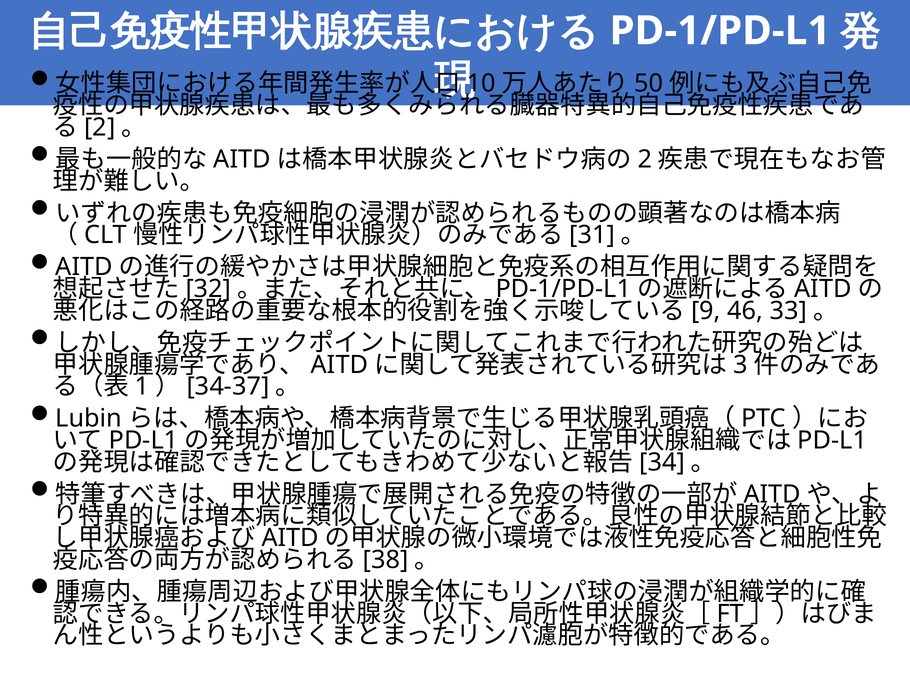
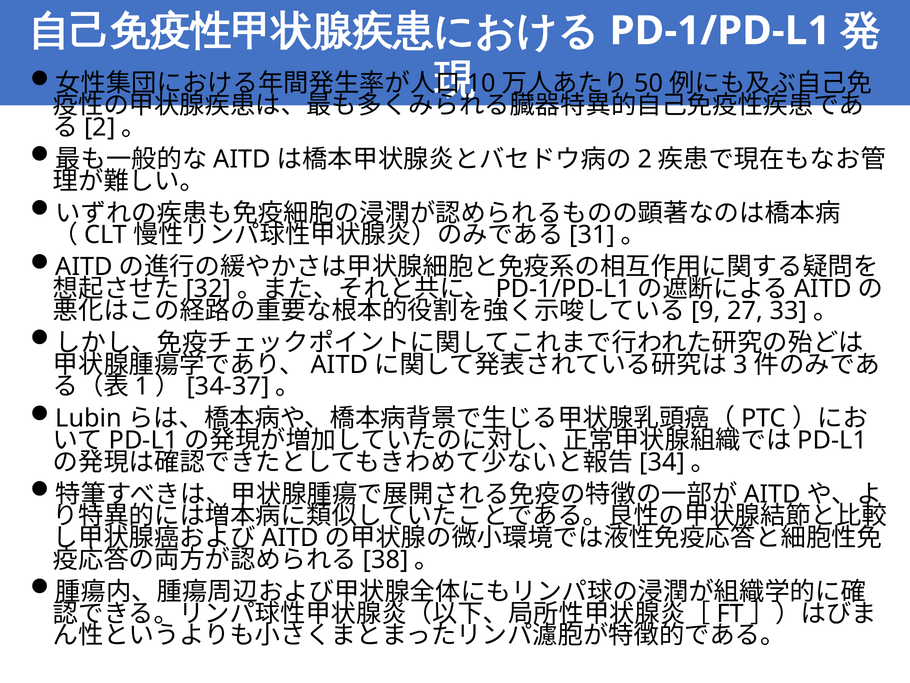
46: 46 -> 27 (745, 311)
